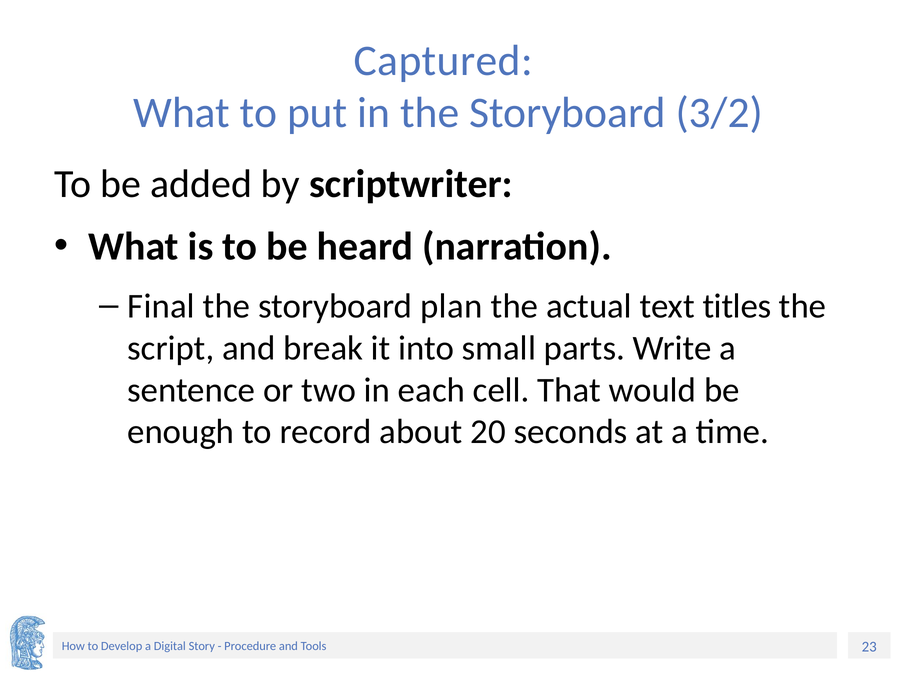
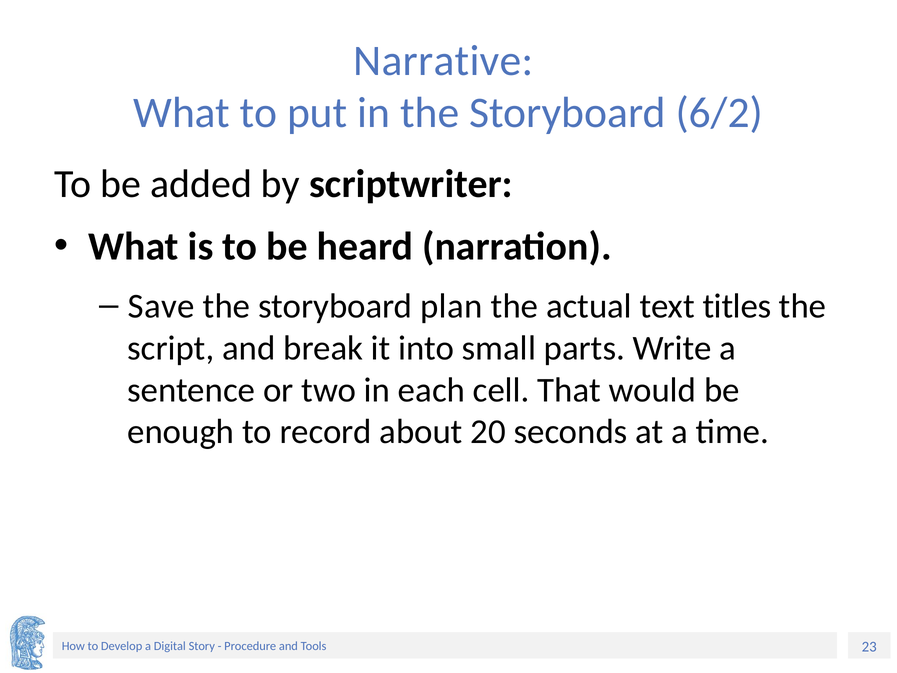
Captured: Captured -> Narrative (443, 61)
3/2: 3/2 -> 6/2 (719, 113)
Final: Final -> Save (161, 306)
